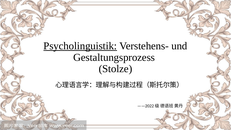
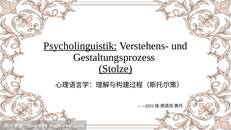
Stolze underline: none -> present (115, 69)
